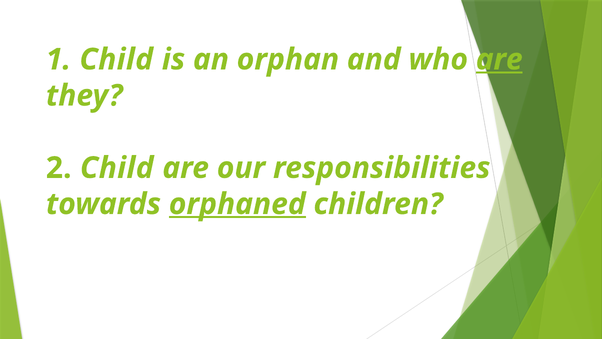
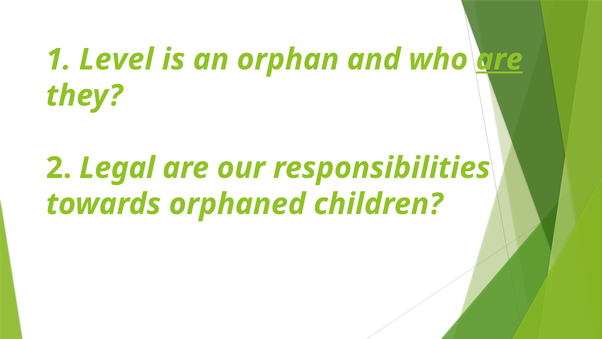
1 Child: Child -> Level (116, 59)
2 Child: Child -> Legal (117, 168)
orphaned underline: present -> none (237, 204)
